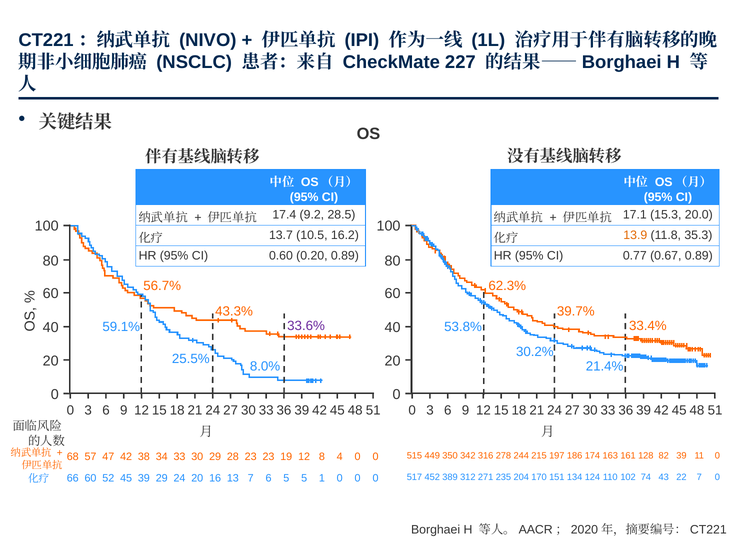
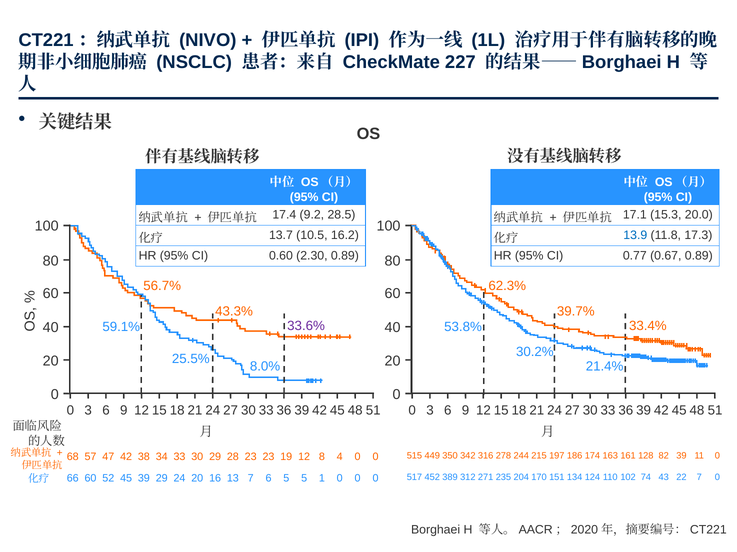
13.9 colour: orange -> blue (635, 236)
35.3: 35.3 -> 17.3 (698, 236)
0.20: 0.20 -> 2.30 (312, 256)
